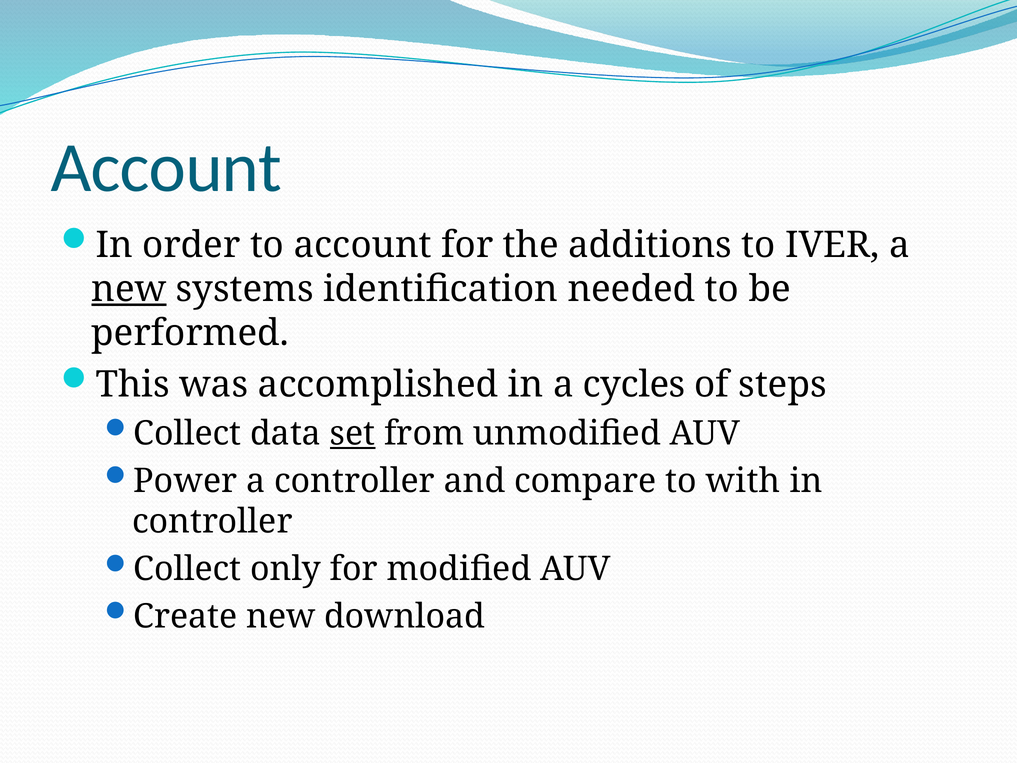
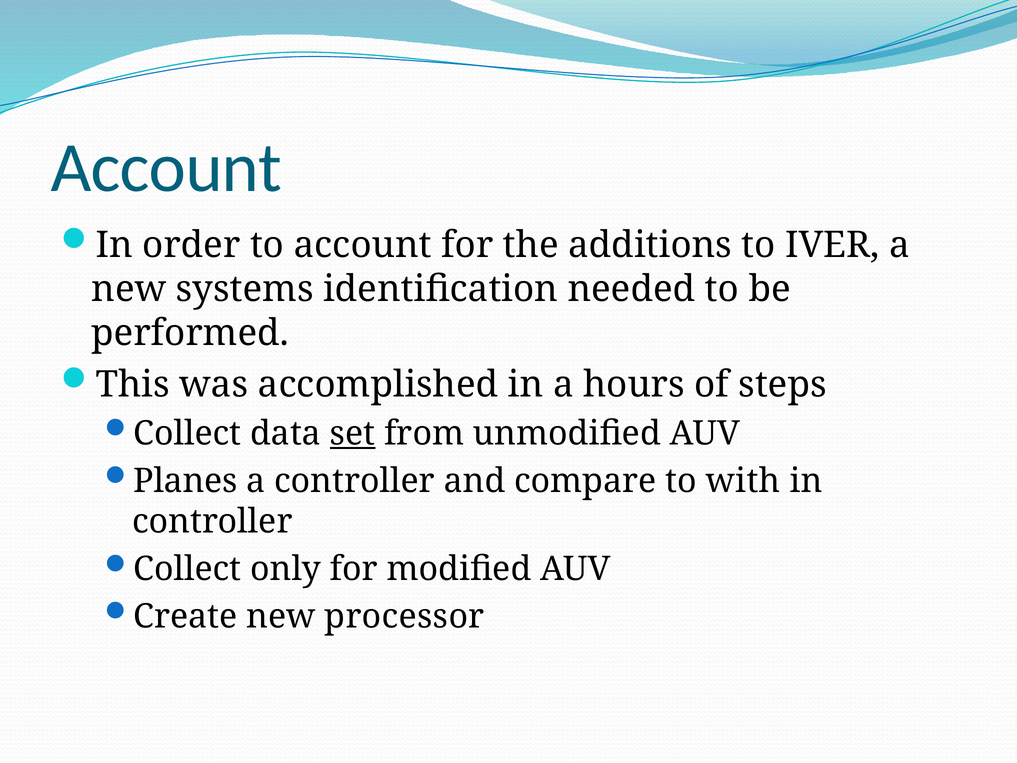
new underline: present -> none (129, 289)
cycles: cycles -> hours (634, 384)
Power: Power -> Planes (185, 481)
download: download -> processor (404, 616)
